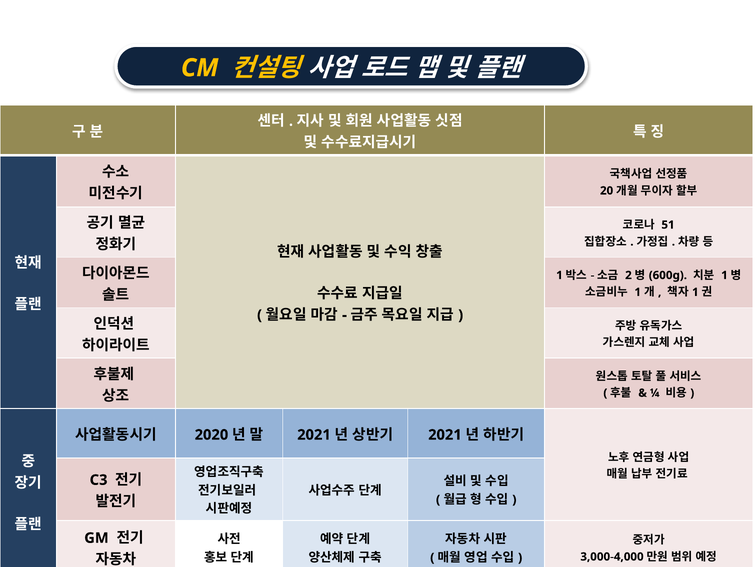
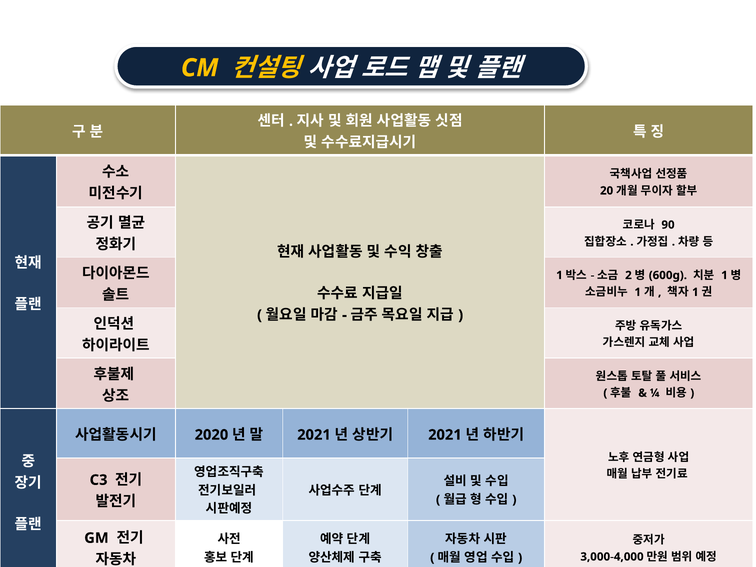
51: 51 -> 90 (668, 225)
